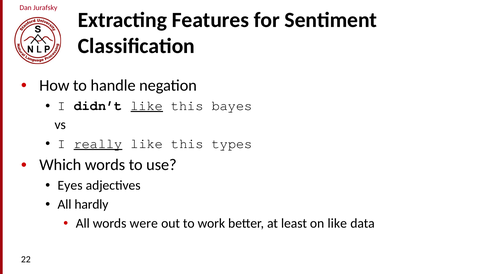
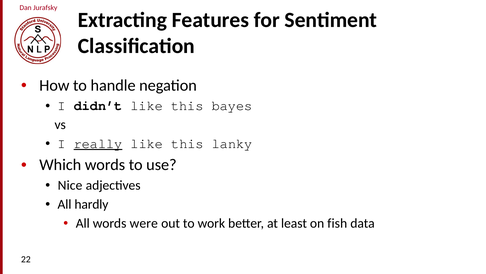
like underline: present -> none (147, 106)
types: types -> lanky (232, 143)
Eyes: Eyes -> Nice (70, 185)
on like: like -> fish (337, 223)
